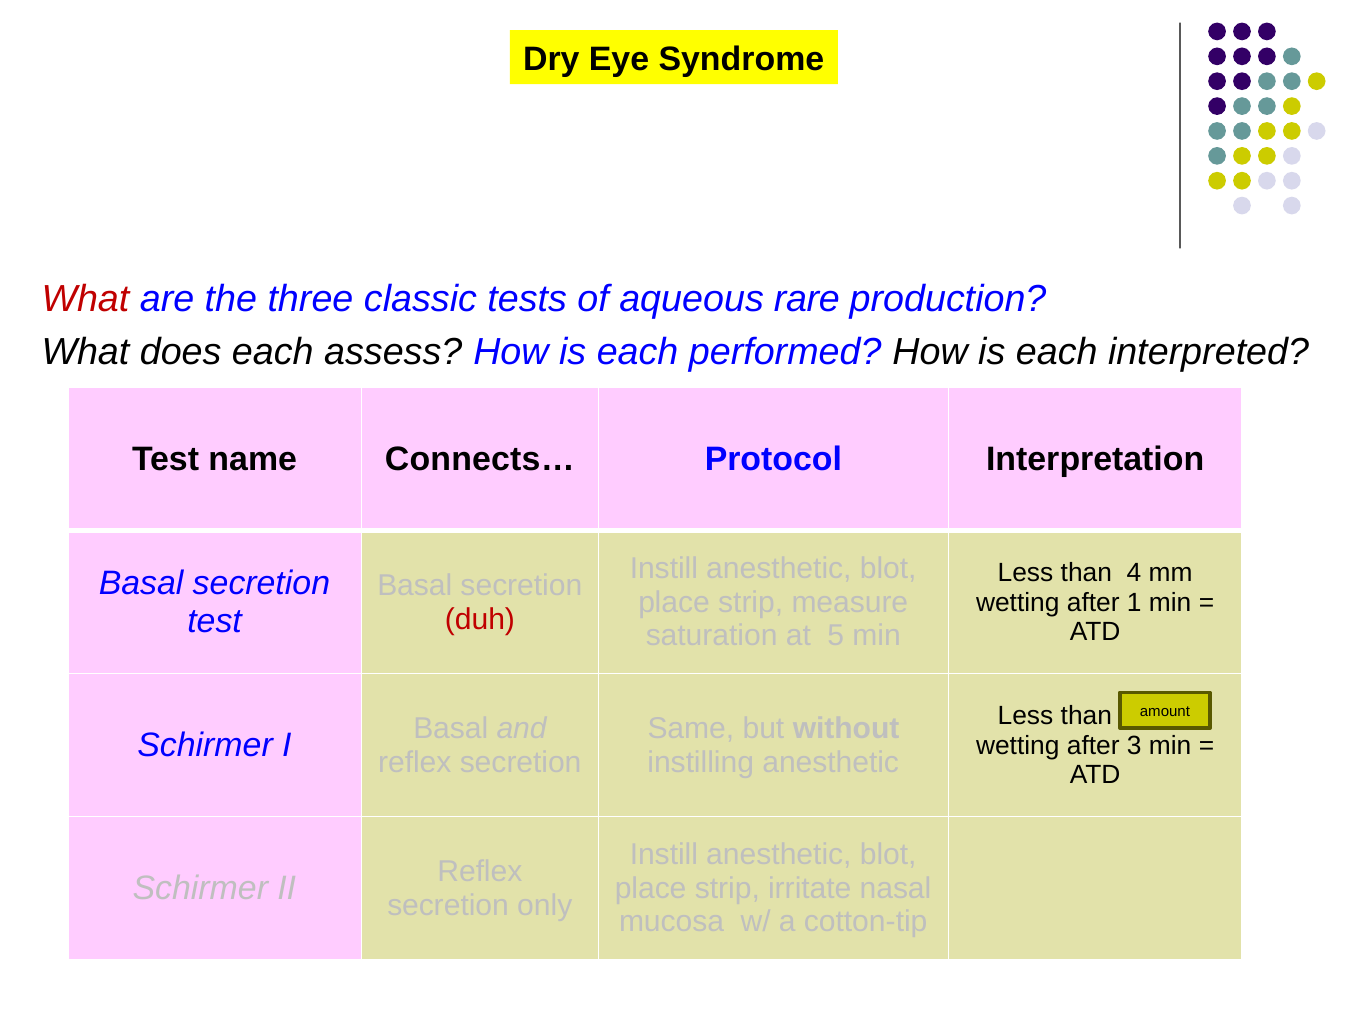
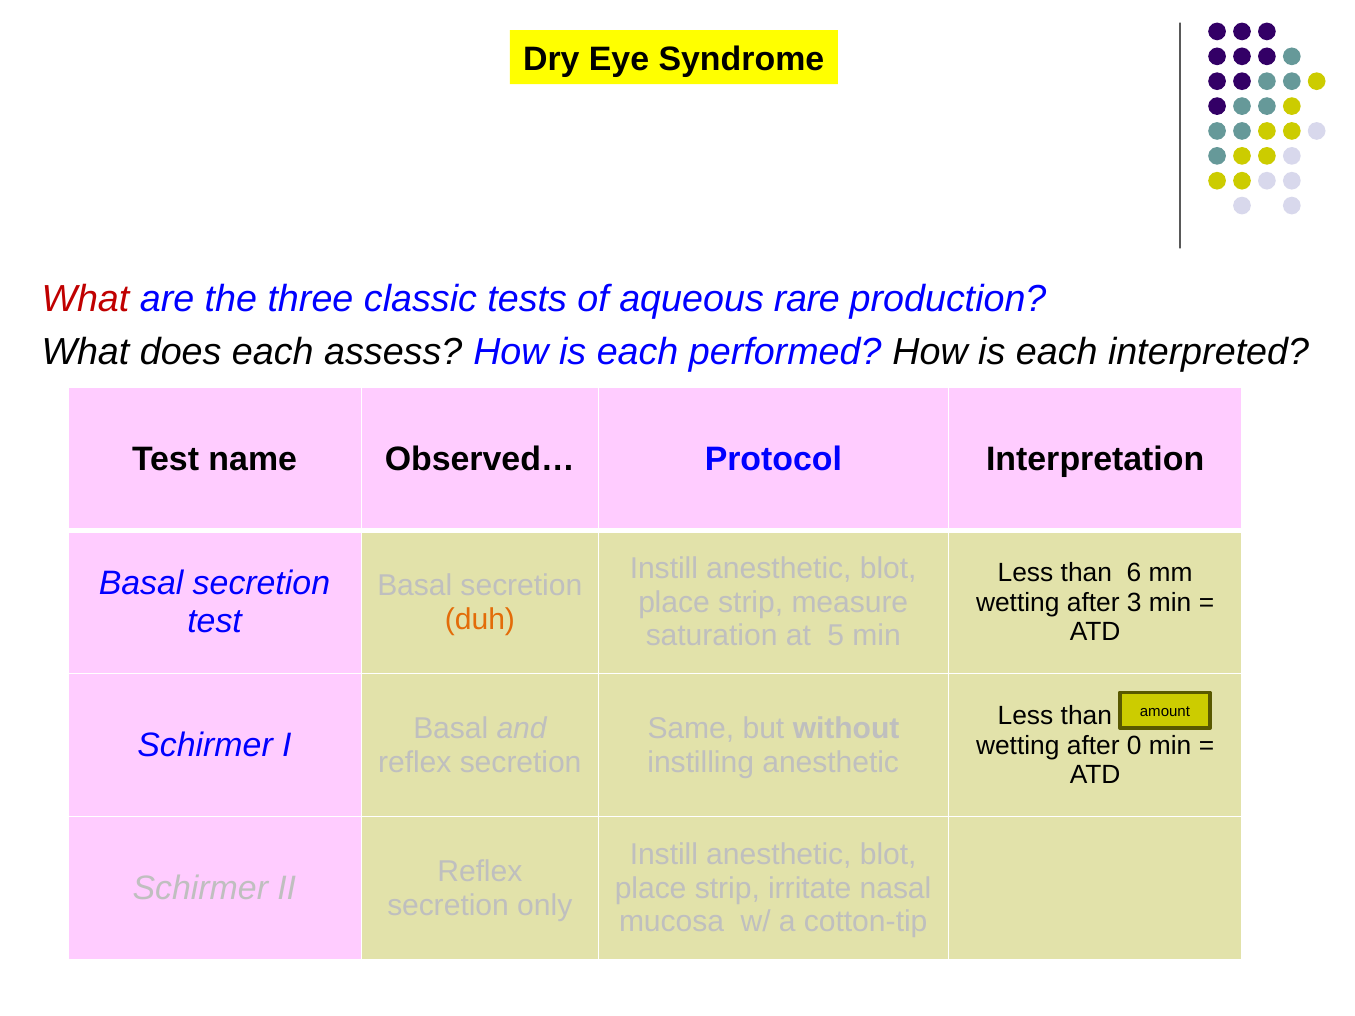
Connects…: Connects… -> Observed… (480, 460)
4: 4 -> 6 (1134, 573)
1: 1 -> 3 (1134, 603)
duh colour: red -> orange (480, 619)
3: 3 -> 0 (1134, 746)
